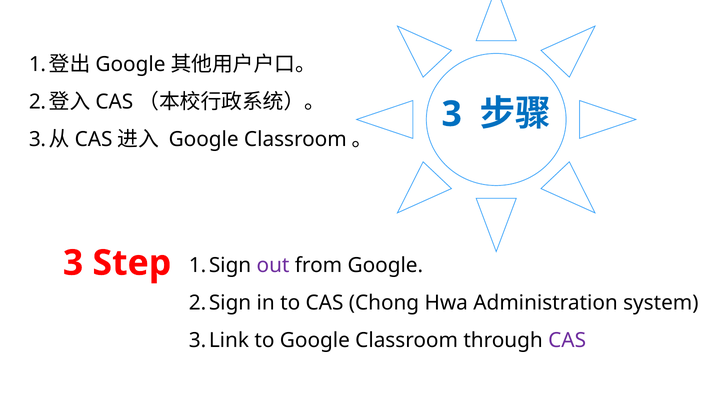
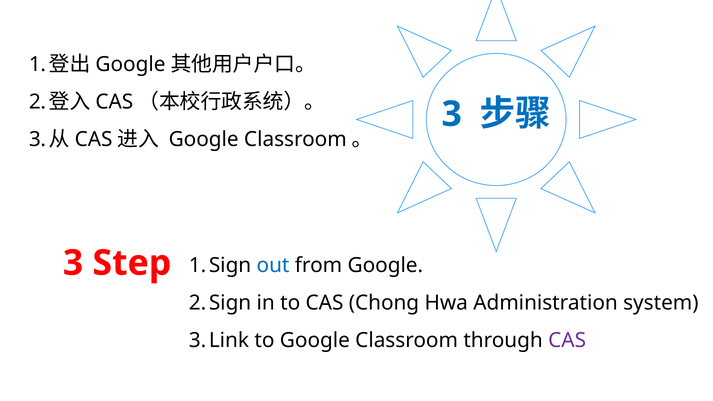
out colour: purple -> blue (273, 266)
